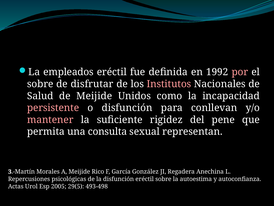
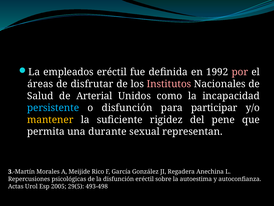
sobre: sobre -> áreas (40, 84)
de Meijide: Meijide -> Arterial (94, 96)
persistente colour: pink -> light blue (53, 108)
conllevan: conllevan -> participar (214, 108)
mantener colour: pink -> yellow (50, 120)
consulta: consulta -> durante (107, 131)
